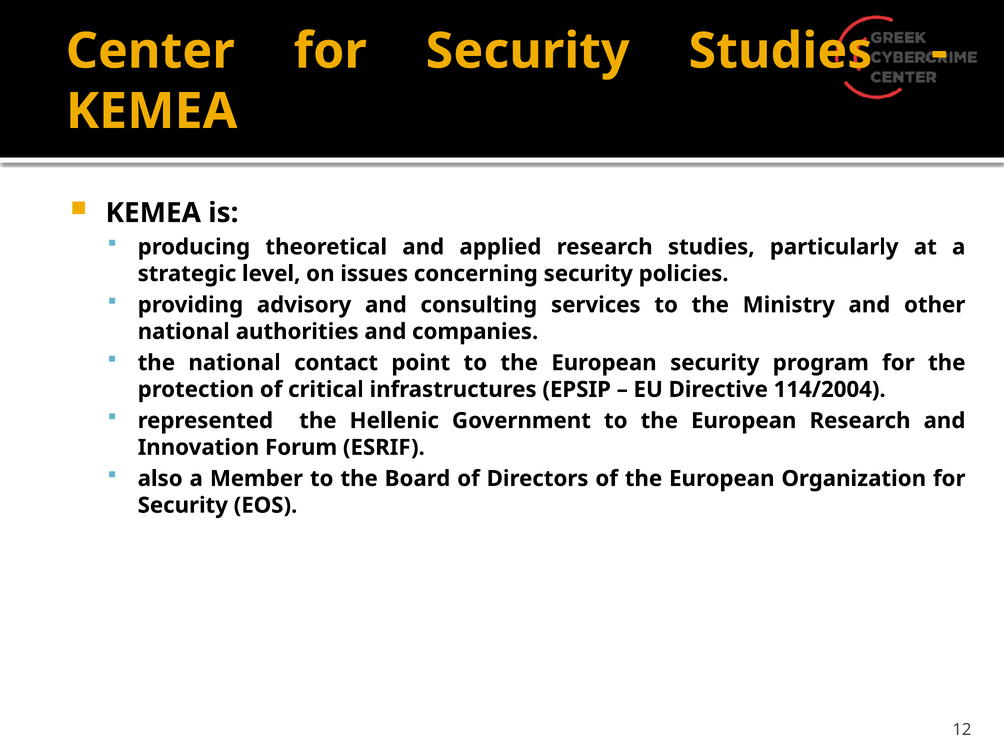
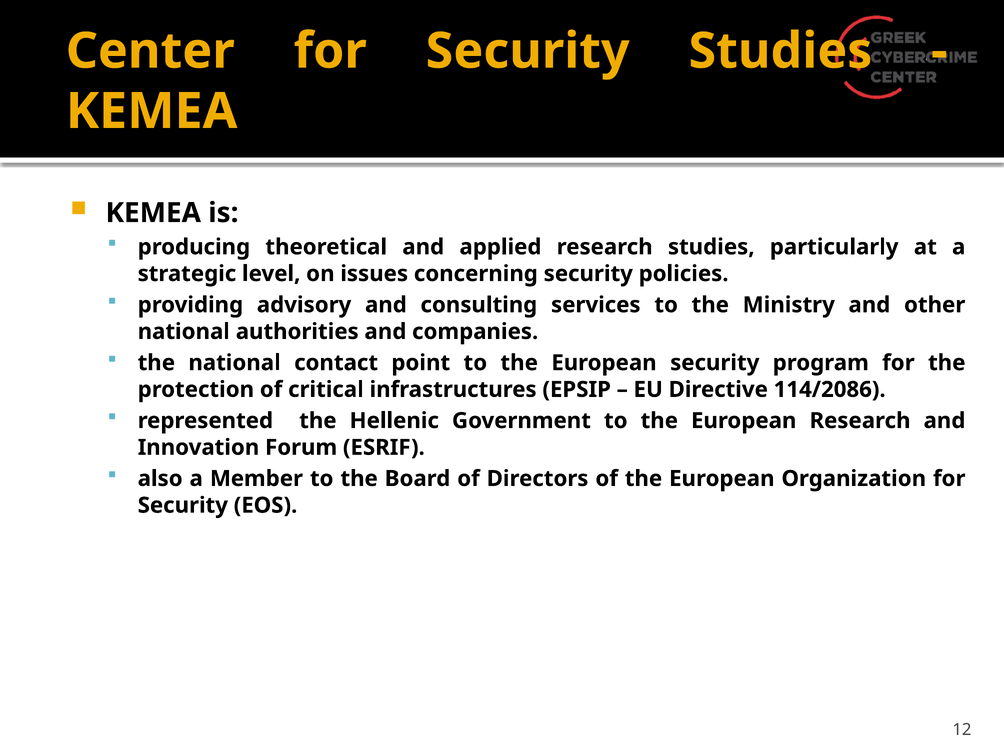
114/2004: 114/2004 -> 114/2086 (830, 390)
